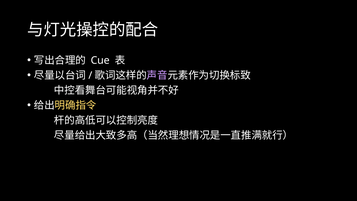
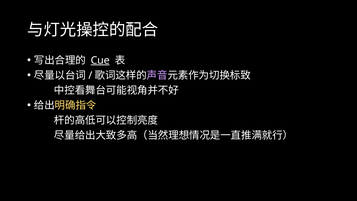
Cue underline: none -> present (100, 60)
